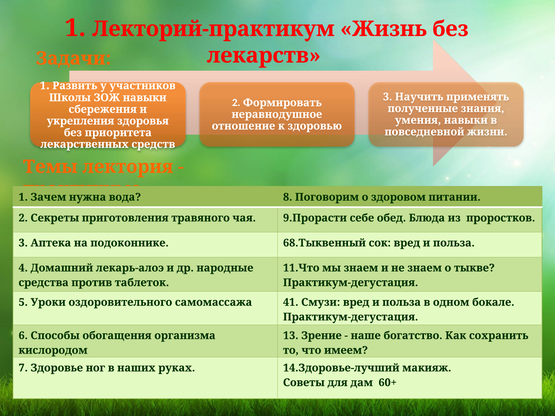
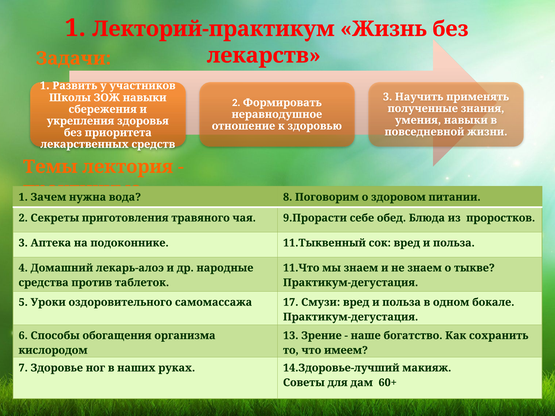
68.Тыквенный: 68.Тыквенный -> 11.Тыквенный (324, 243)
41: 41 -> 17 (291, 302)
